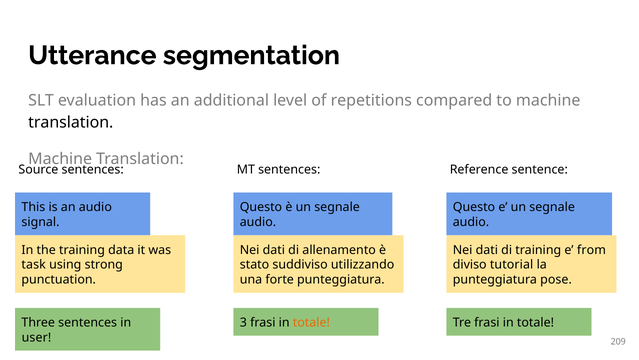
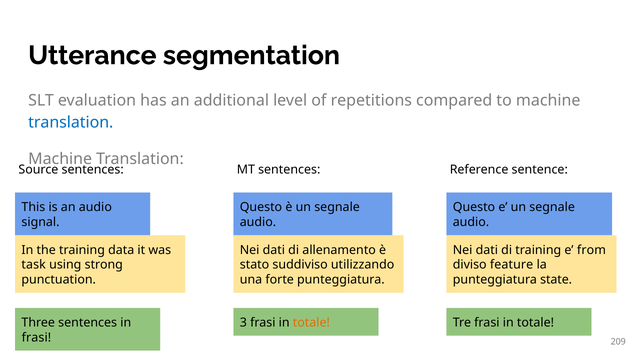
translation colour: black -> blue (71, 123)
tutorial: tutorial -> feature (512, 264)
pose: pose -> state (556, 279)
user: user -> frasi (36, 337)
